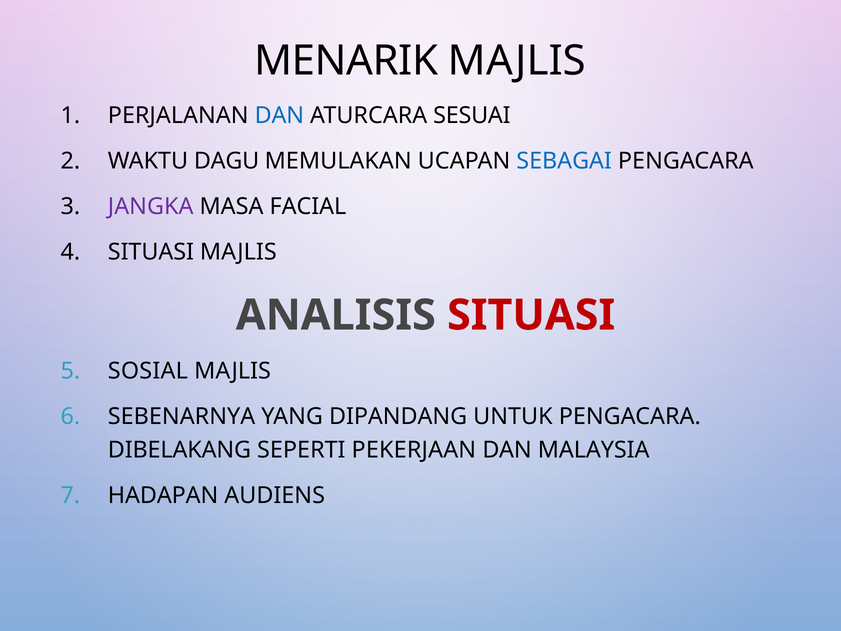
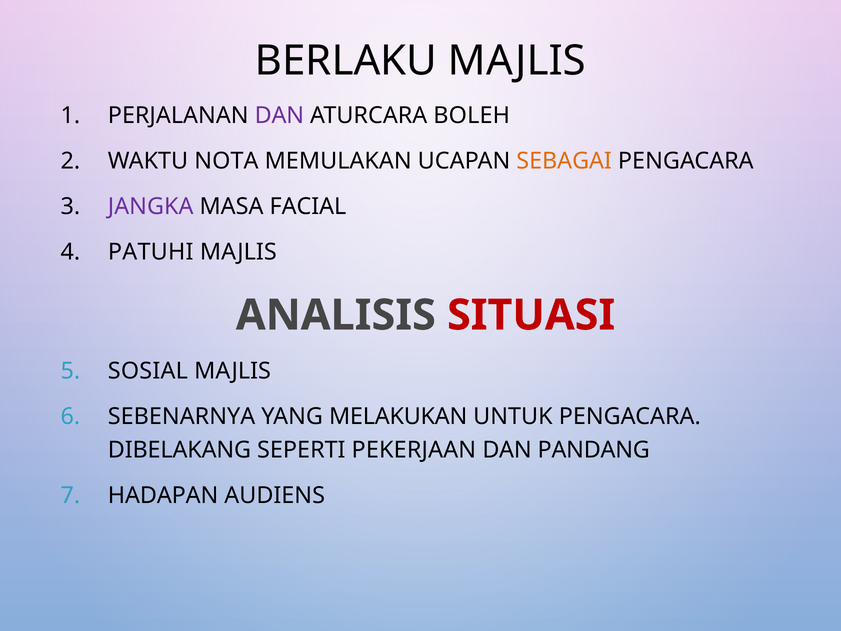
MENARIK: MENARIK -> BERLAKU (346, 61)
DAN colour: blue -> purple (279, 116)
SESUAI: SESUAI -> BOLEH (472, 116)
DAGU: DAGU -> NOTA (226, 161)
SEBAGAI colour: blue -> orange (564, 161)
SITUASI: SITUASI -> PATUHI (151, 252)
DIPANDANG: DIPANDANG -> MELAKUKAN (398, 416)
MALAYSIA: MALAYSIA -> PANDANG (594, 450)
